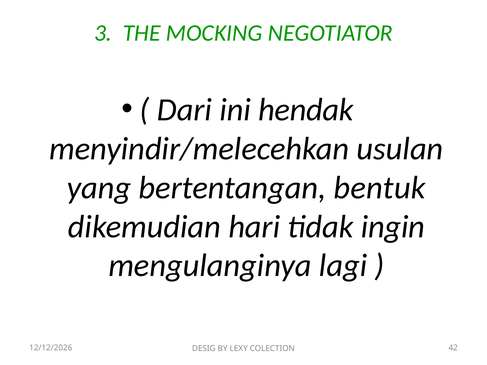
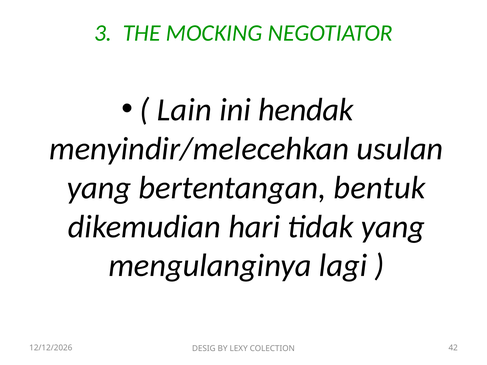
Dari: Dari -> Lain (184, 110)
tidak ingin: ingin -> yang (393, 227)
